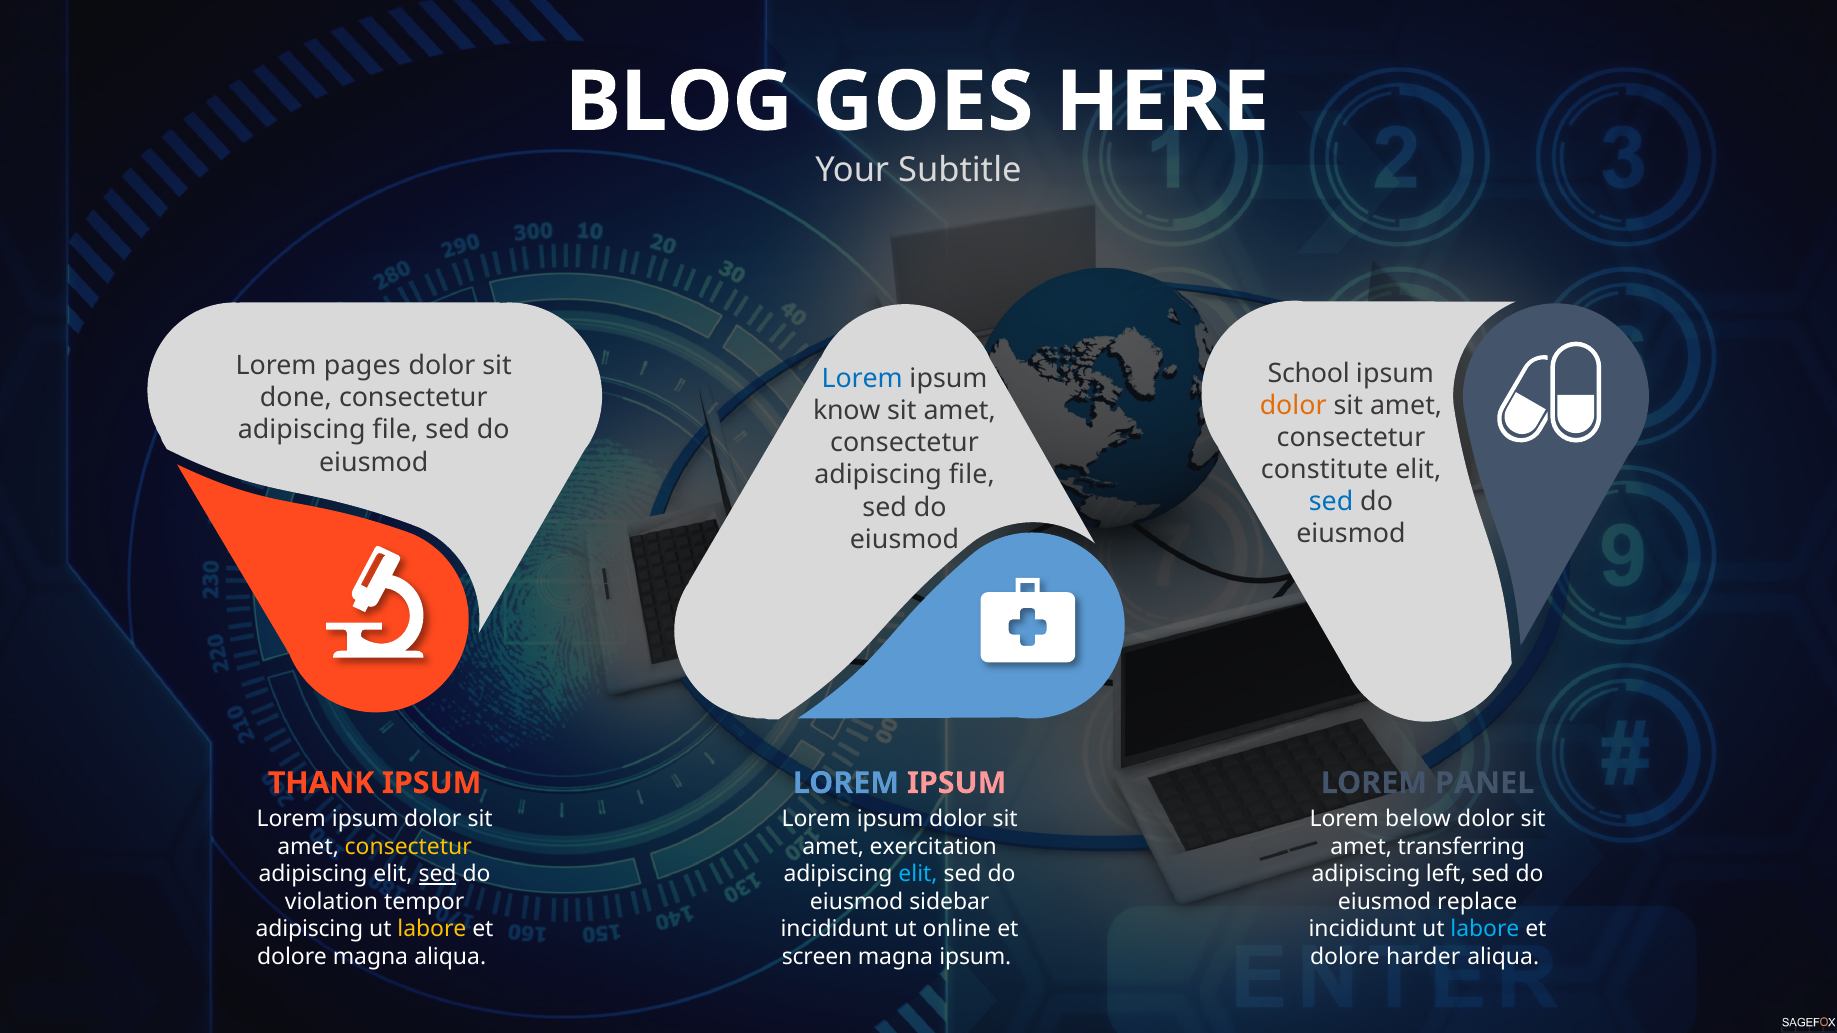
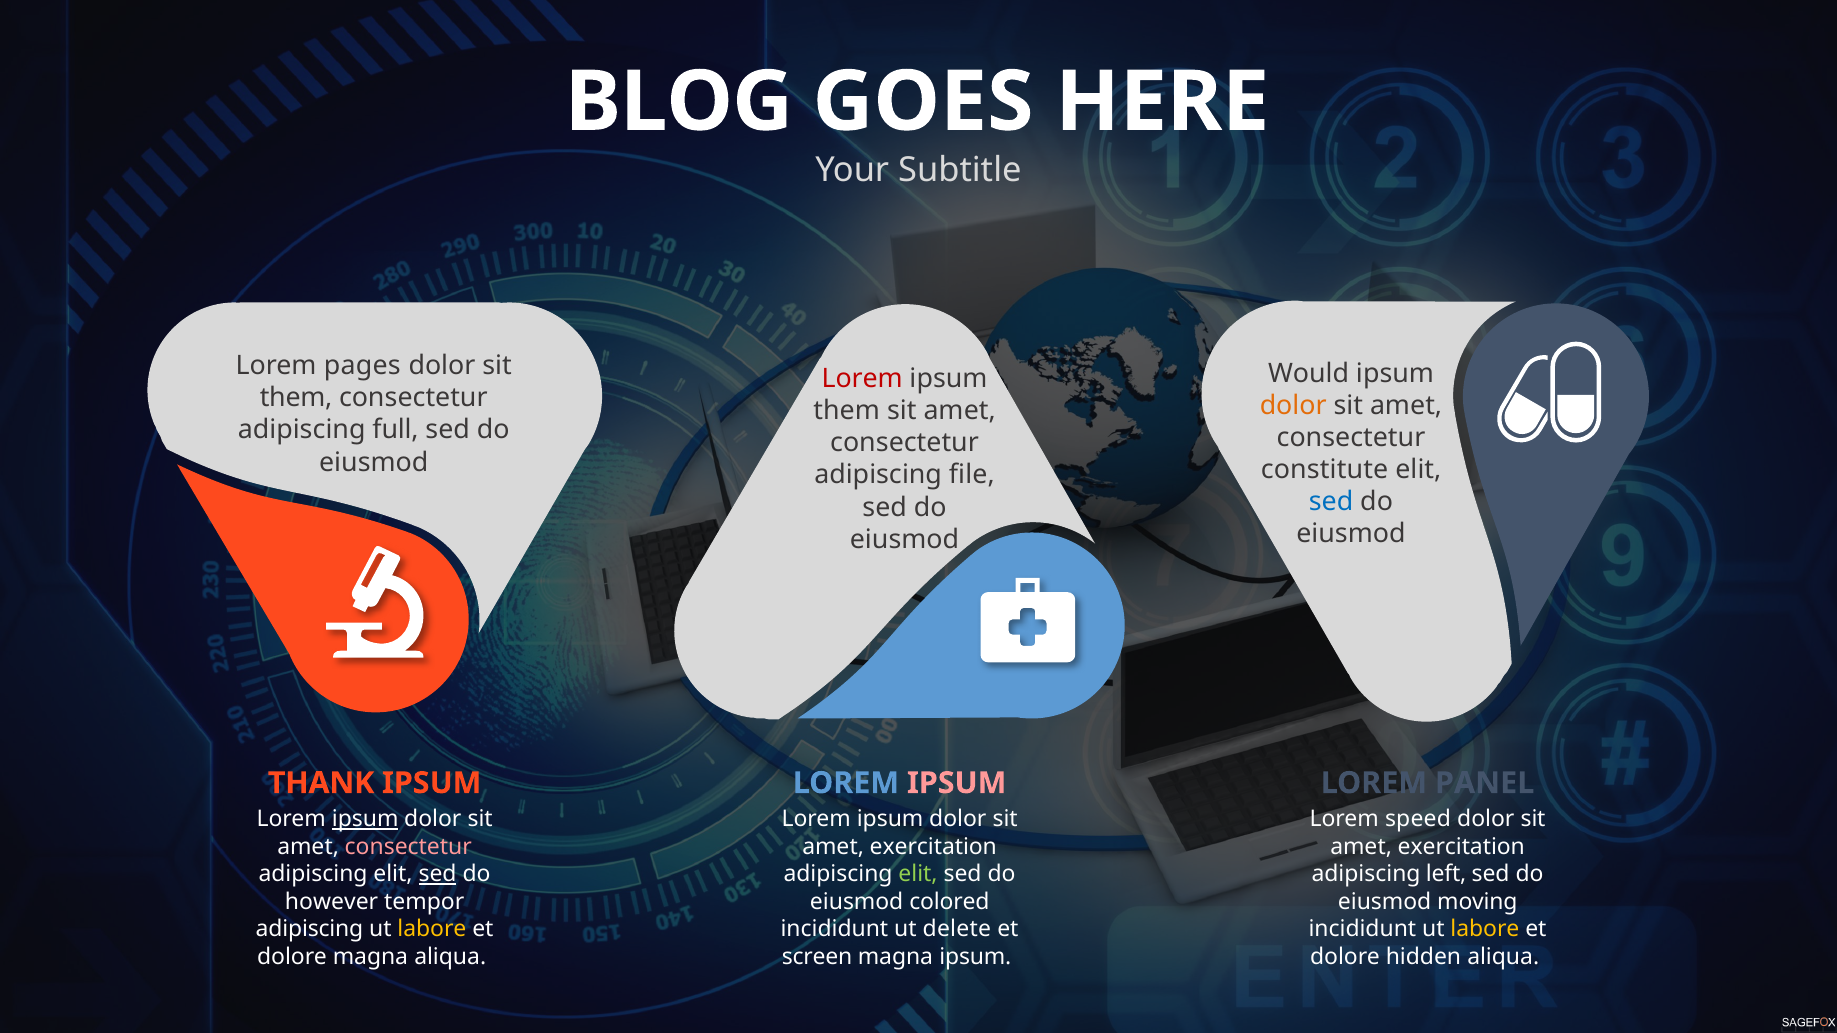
School: School -> Would (1309, 373)
Lorem colour: blue -> red (862, 379)
done: done -> them (296, 398)
know: know -> them (847, 411)
file: file -> full (396, 430)
ipsum underline: none -> present (365, 819)
below: below -> speed (1418, 819)
consectetur colour: yellow -> pink (408, 847)
transferring: transferring -> exercitation (1461, 847)
elit colour: light blue -> light green (918, 875)
violation: violation -> however (332, 902)
sidebar: sidebar -> colored (949, 902)
replace: replace -> moving (1477, 902)
online: online -> delete (957, 930)
labore colour: light blue -> yellow (1485, 930)
harder: harder -> hidden (1423, 957)
